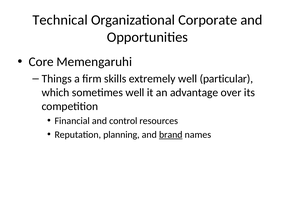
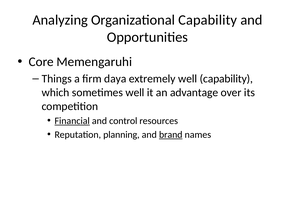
Technical: Technical -> Analyzing (60, 20)
Organizational Corporate: Corporate -> Capability (208, 20)
skills: skills -> daya (115, 79)
well particular: particular -> capability (226, 79)
Financial underline: none -> present (72, 121)
